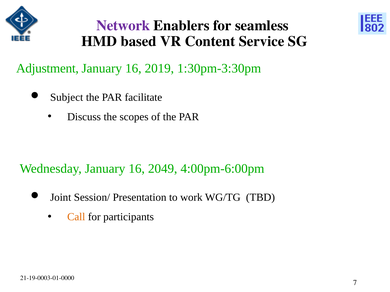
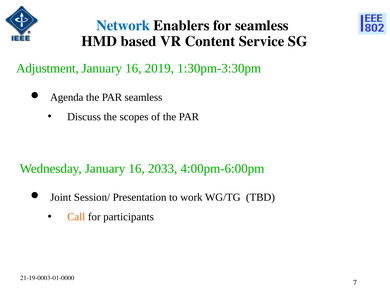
Network colour: purple -> blue (123, 25)
Subject: Subject -> Agenda (67, 97)
PAR facilitate: facilitate -> seamless (143, 97)
2049: 2049 -> 2033 (163, 169)
